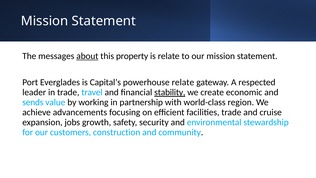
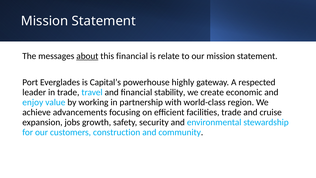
this property: property -> financial (132, 56)
powerhouse relate: relate -> highly (183, 82)
stability underline: present -> none (170, 92)
sends: sends -> enjoy (33, 102)
